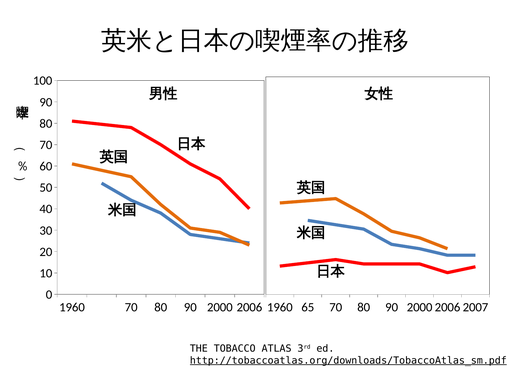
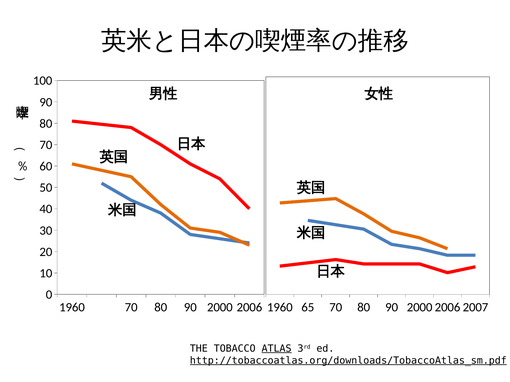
ATLAS underline: none -> present (277, 349)
